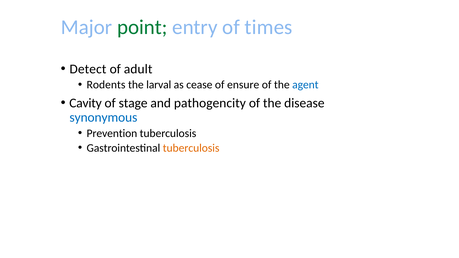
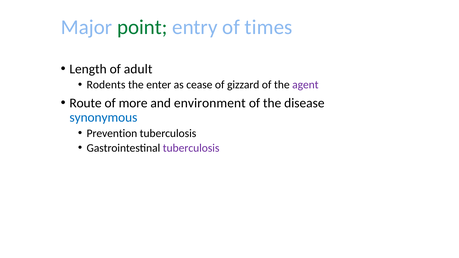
Detect: Detect -> Length (88, 69)
larval: larval -> enter (159, 85)
ensure: ensure -> gizzard (243, 85)
agent colour: blue -> purple (305, 85)
Cavity: Cavity -> Route (86, 103)
stage: stage -> more (133, 103)
pathogencity: pathogencity -> environment (210, 103)
tuberculosis colour: orange -> purple (191, 148)
